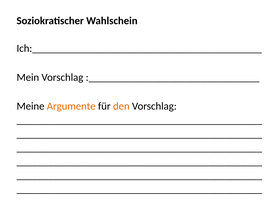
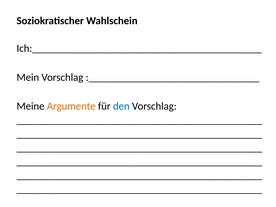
den colour: orange -> blue (121, 106)
